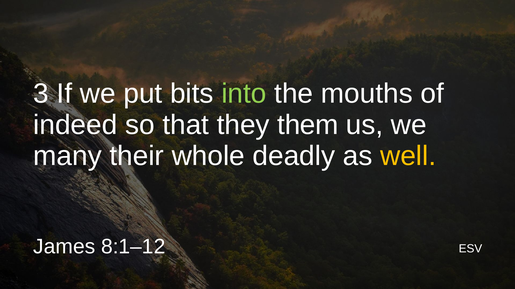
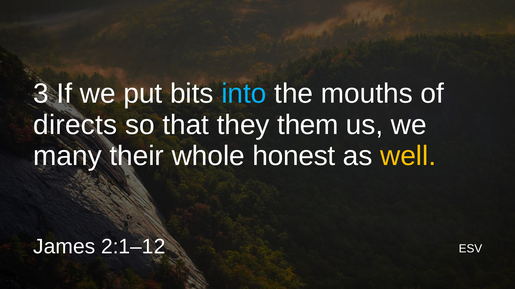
into colour: light green -> light blue (244, 94)
indeed: indeed -> directs (75, 125)
deadly: deadly -> honest (294, 156)
8:1–12: 8:1–12 -> 2:1–12 (133, 247)
